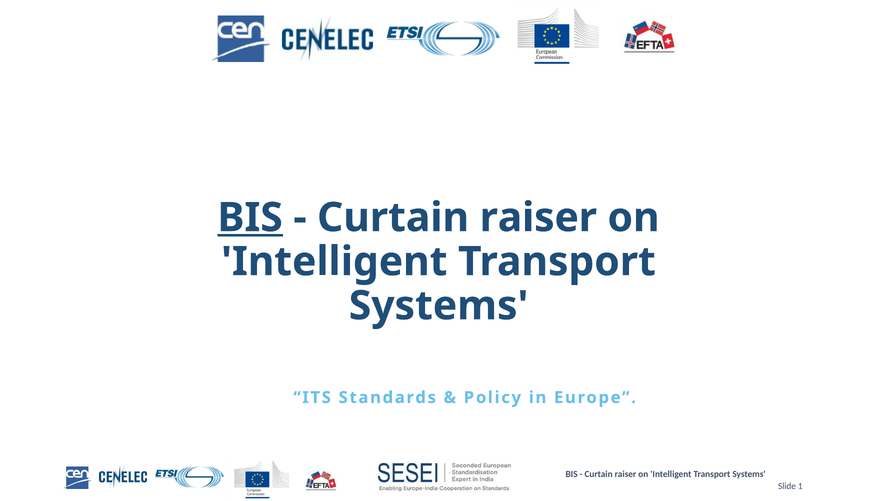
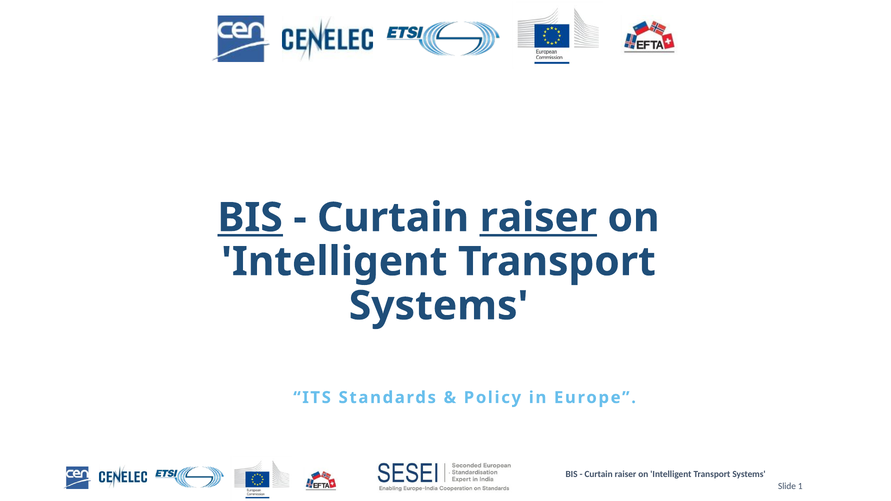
raiser underline: none -> present (538, 218)
